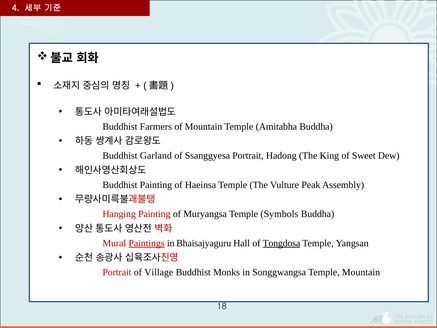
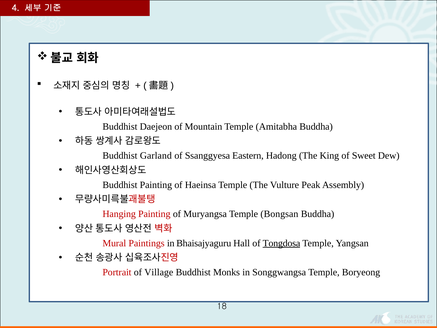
Farmers: Farmers -> Daejeon (156, 126)
Ssanggyesa Portrait: Portrait -> Eastern (248, 156)
Symbols: Symbols -> Bongsan (279, 214)
Paintings underline: present -> none (147, 243)
Temple Mountain: Mountain -> Boryeong (361, 272)
